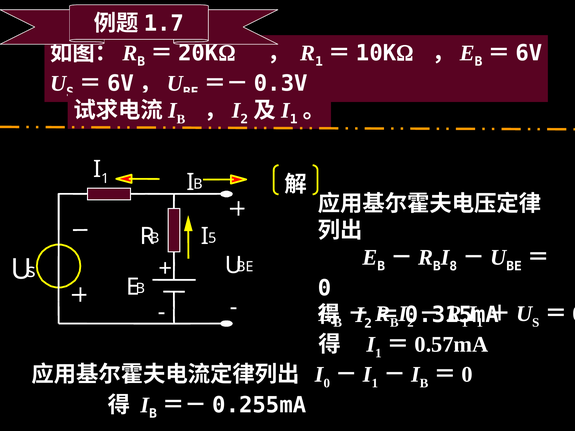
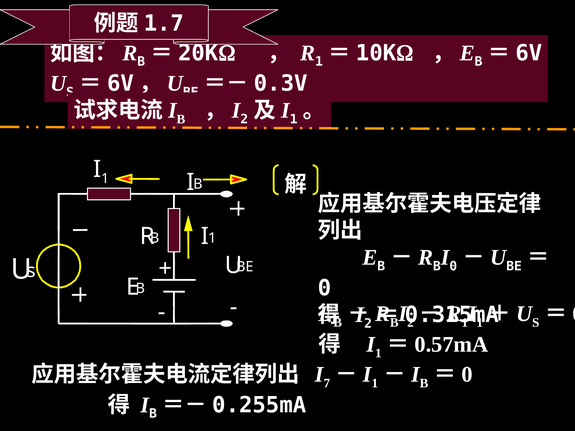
5: 5 -> 1 (212, 238)
I 8: 8 -> 0 (453, 266)
I 0: 0 -> 7 (327, 383)
